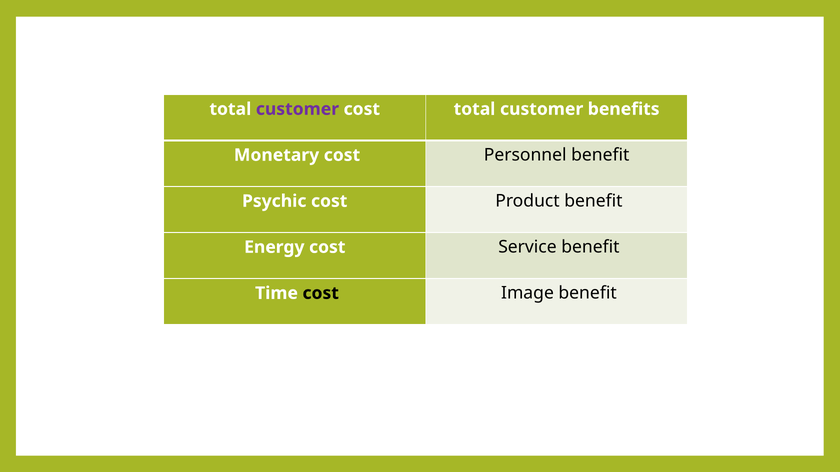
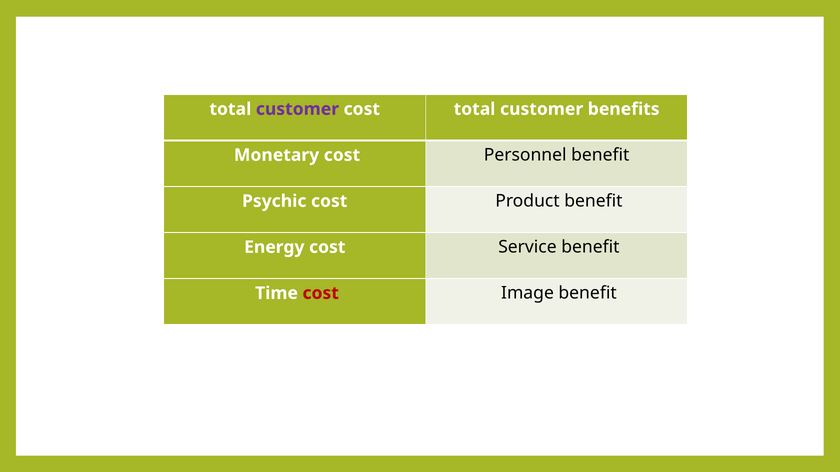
cost colour: black -> red (321, 293)
